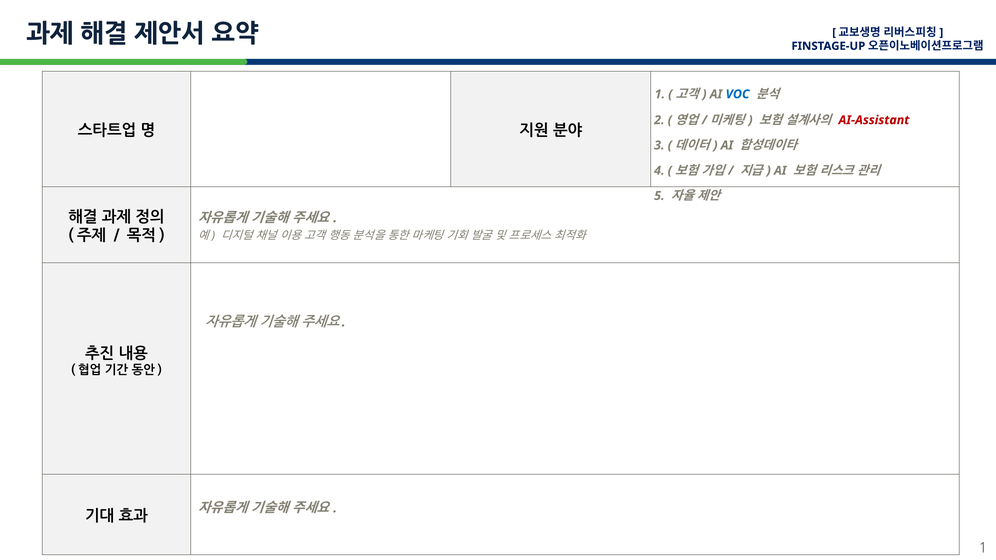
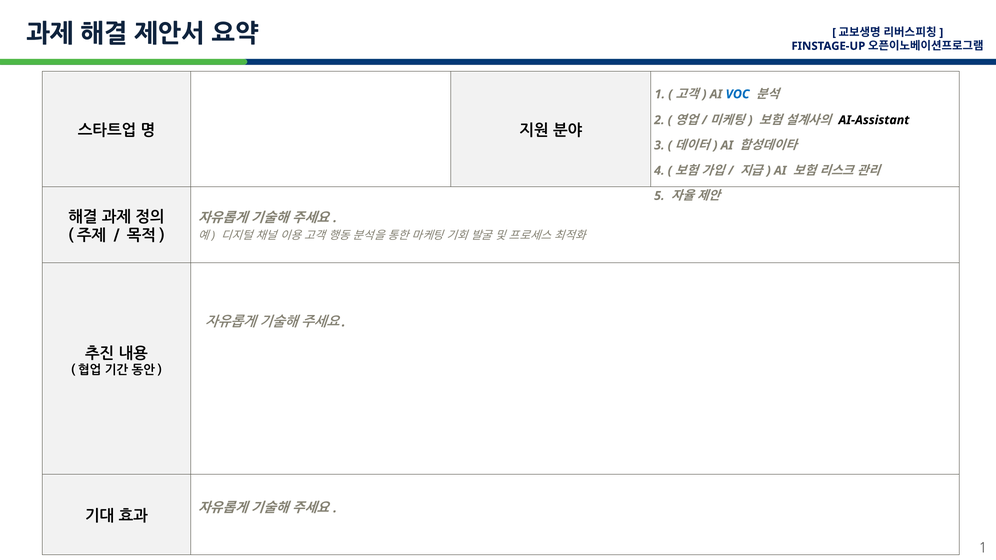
AI-Assistant colour: red -> black (874, 120)
